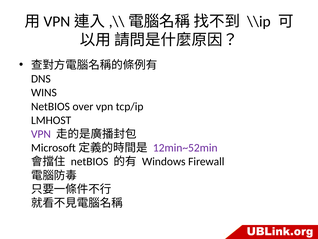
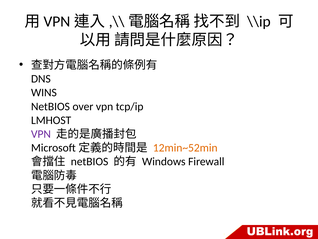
12min~52min colour: purple -> orange (185, 148)
